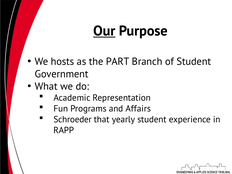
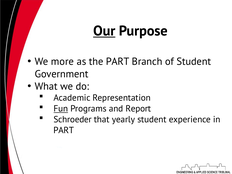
hosts: hosts -> more (62, 62)
Fun underline: none -> present (61, 109)
Affairs: Affairs -> Report (138, 109)
RAPP: RAPP -> PART (64, 130)
